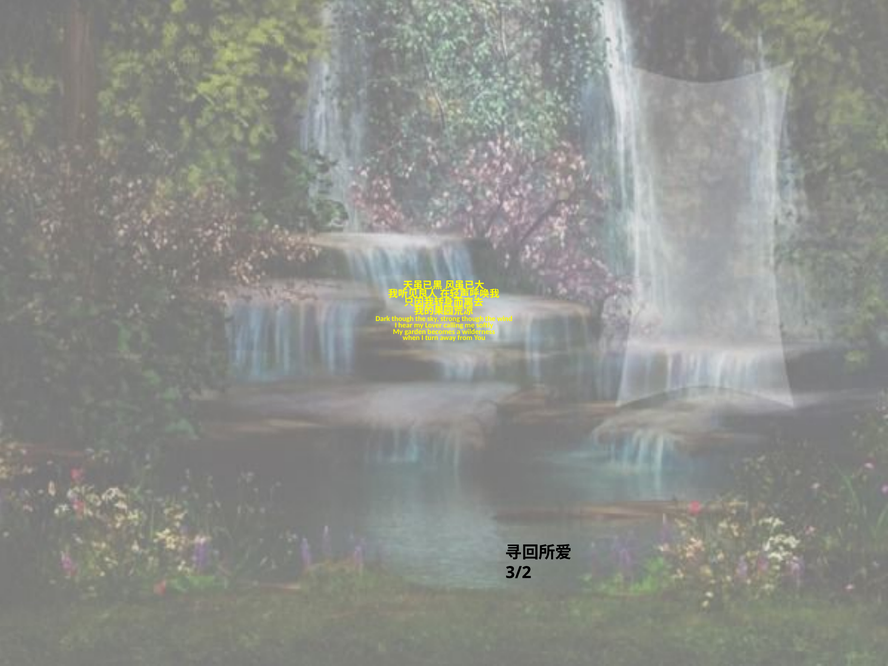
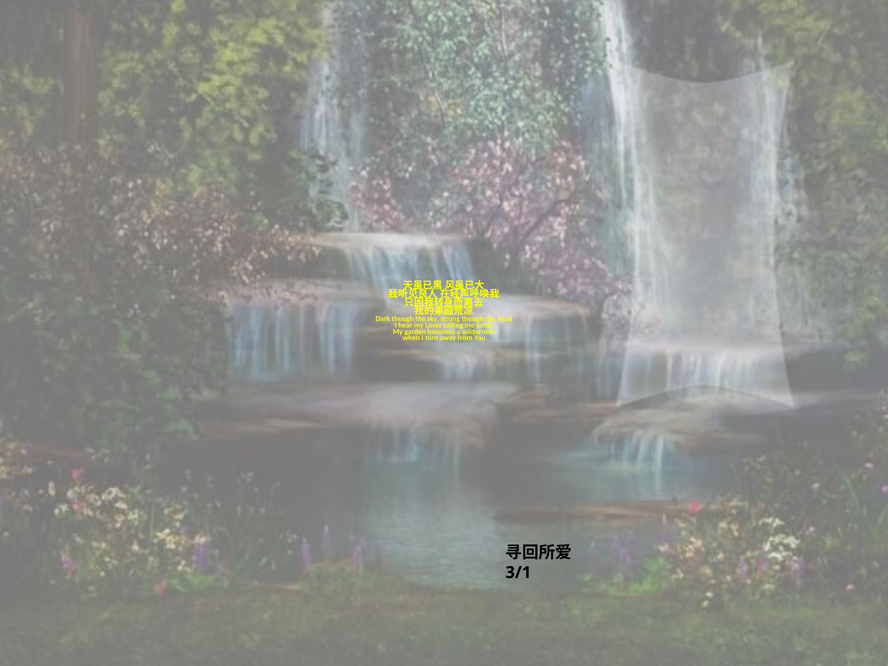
3/2: 3/2 -> 3/1 (518, 573)
